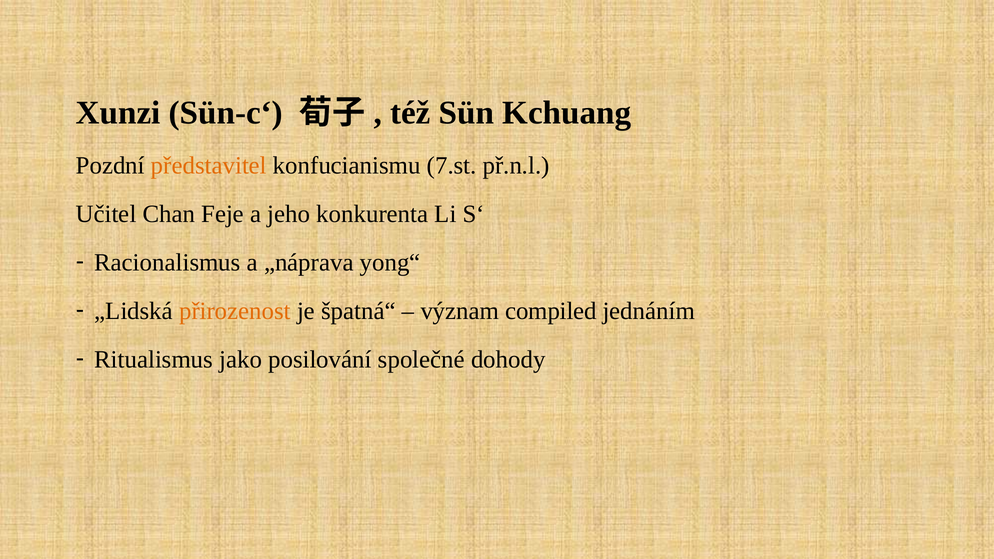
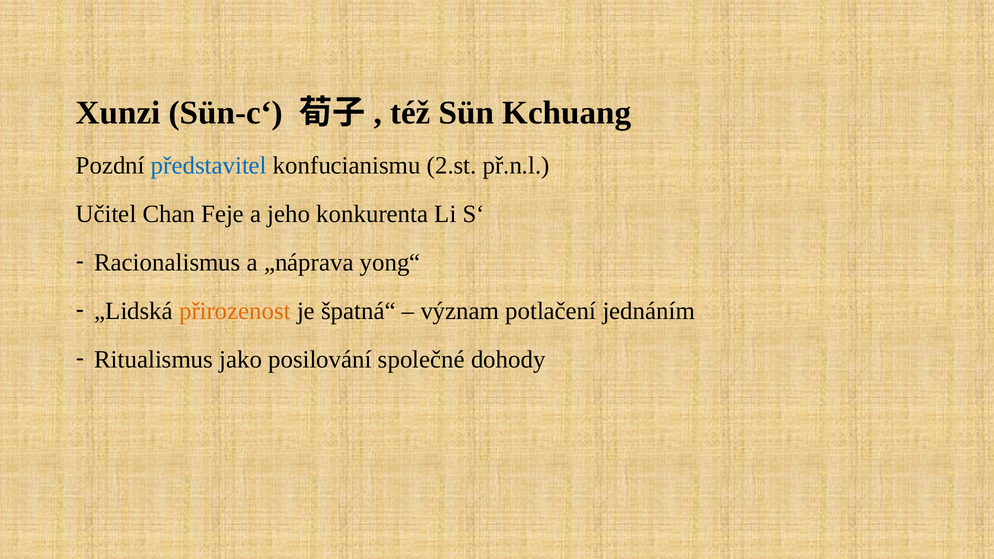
představitel colour: orange -> blue (209, 166)
7.st: 7.st -> 2.st (452, 166)
compiled: compiled -> potlačení (551, 311)
